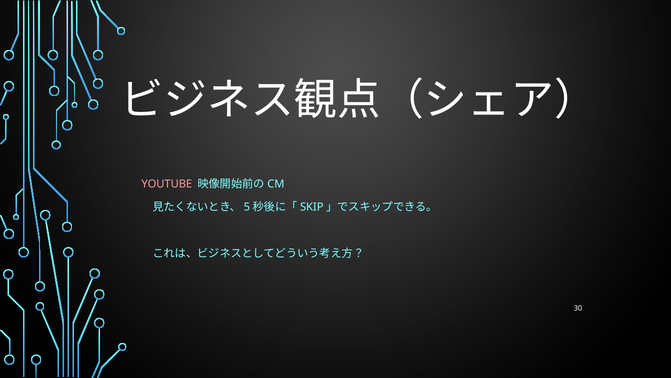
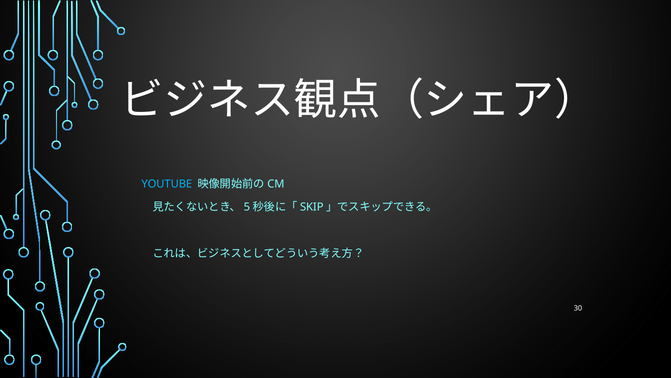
YOUTUBE colour: pink -> light blue (167, 184)
